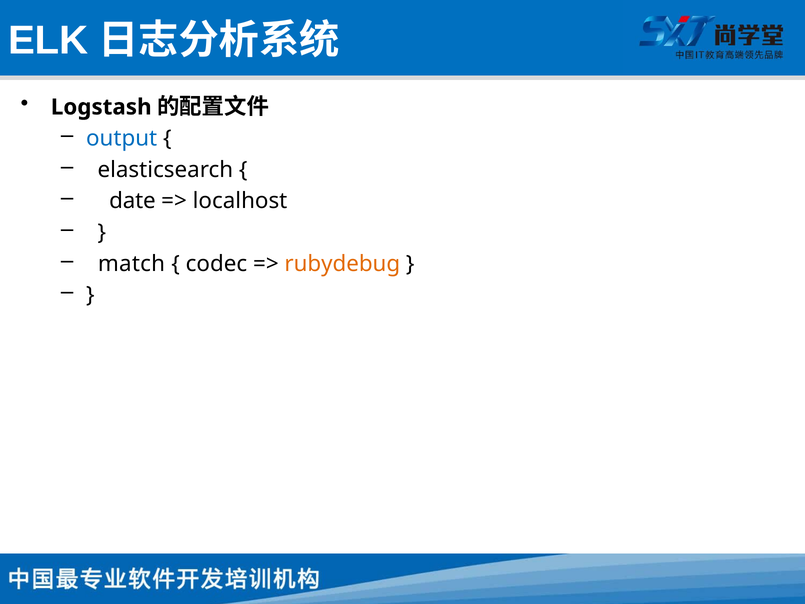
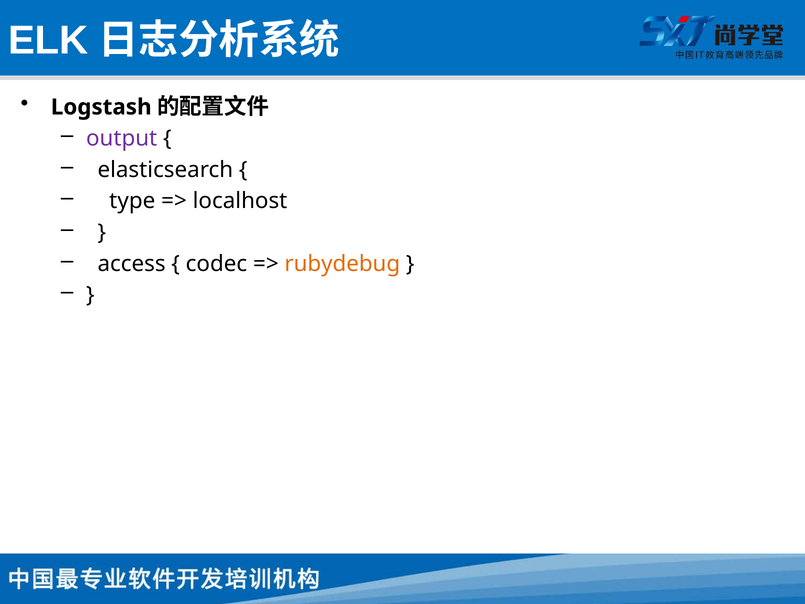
output colour: blue -> purple (122, 138)
date: date -> type (132, 201)
match: match -> access (132, 264)
